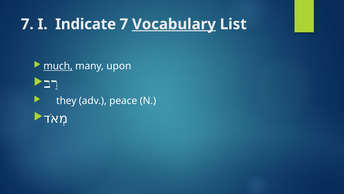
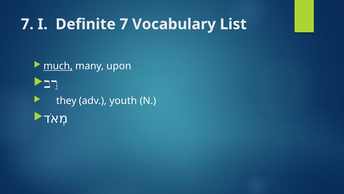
Indicate: Indicate -> Definite (86, 24)
Vocabulary underline: present -> none (174, 24)
peace: peace -> youth (123, 101)
